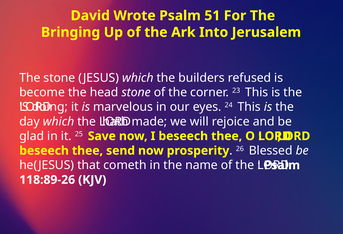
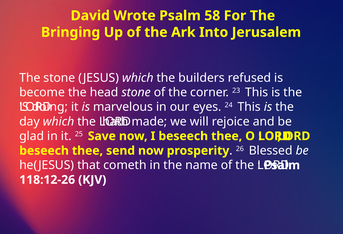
51: 51 -> 58 (212, 16)
118:89-26: 118:89-26 -> 118:12-26 (47, 180)
